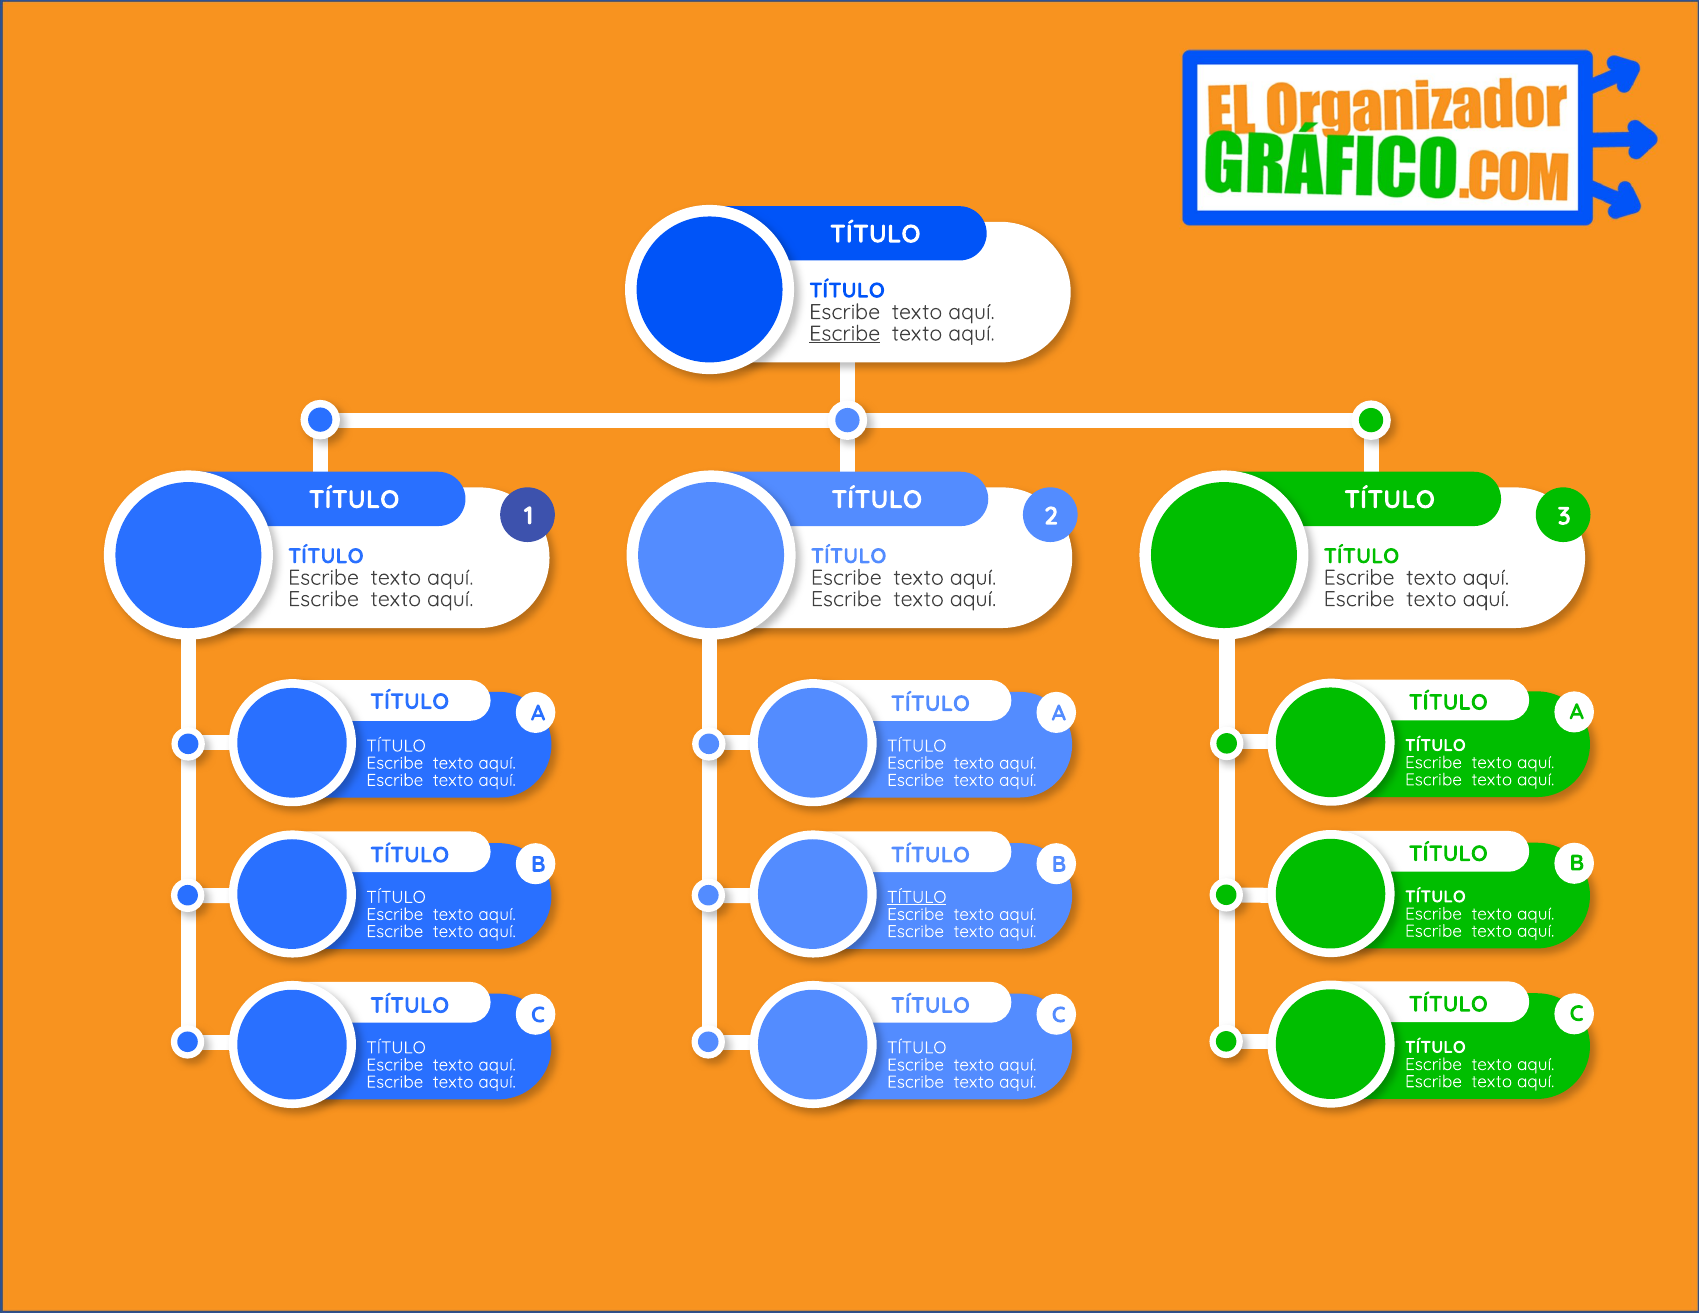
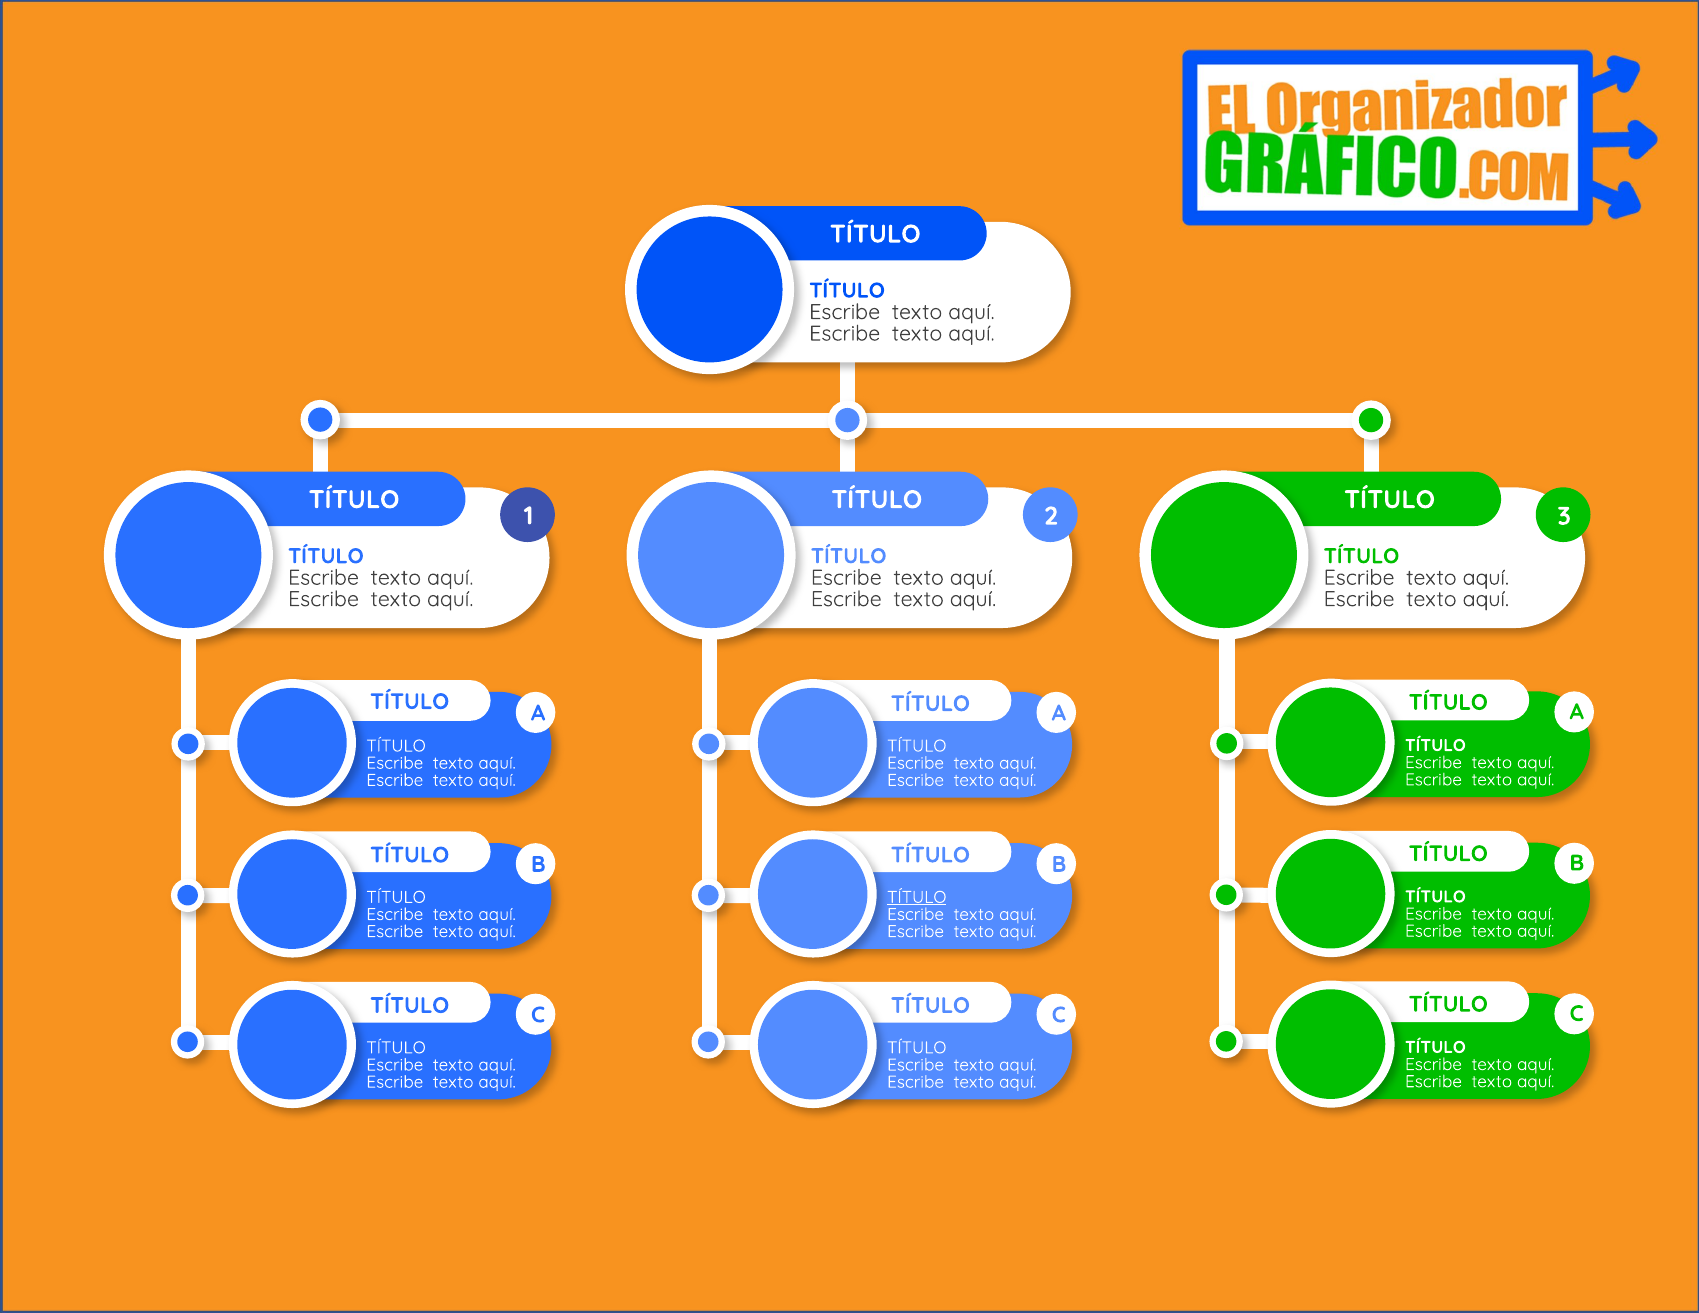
Escribe underline: present -> none (845, 333)
